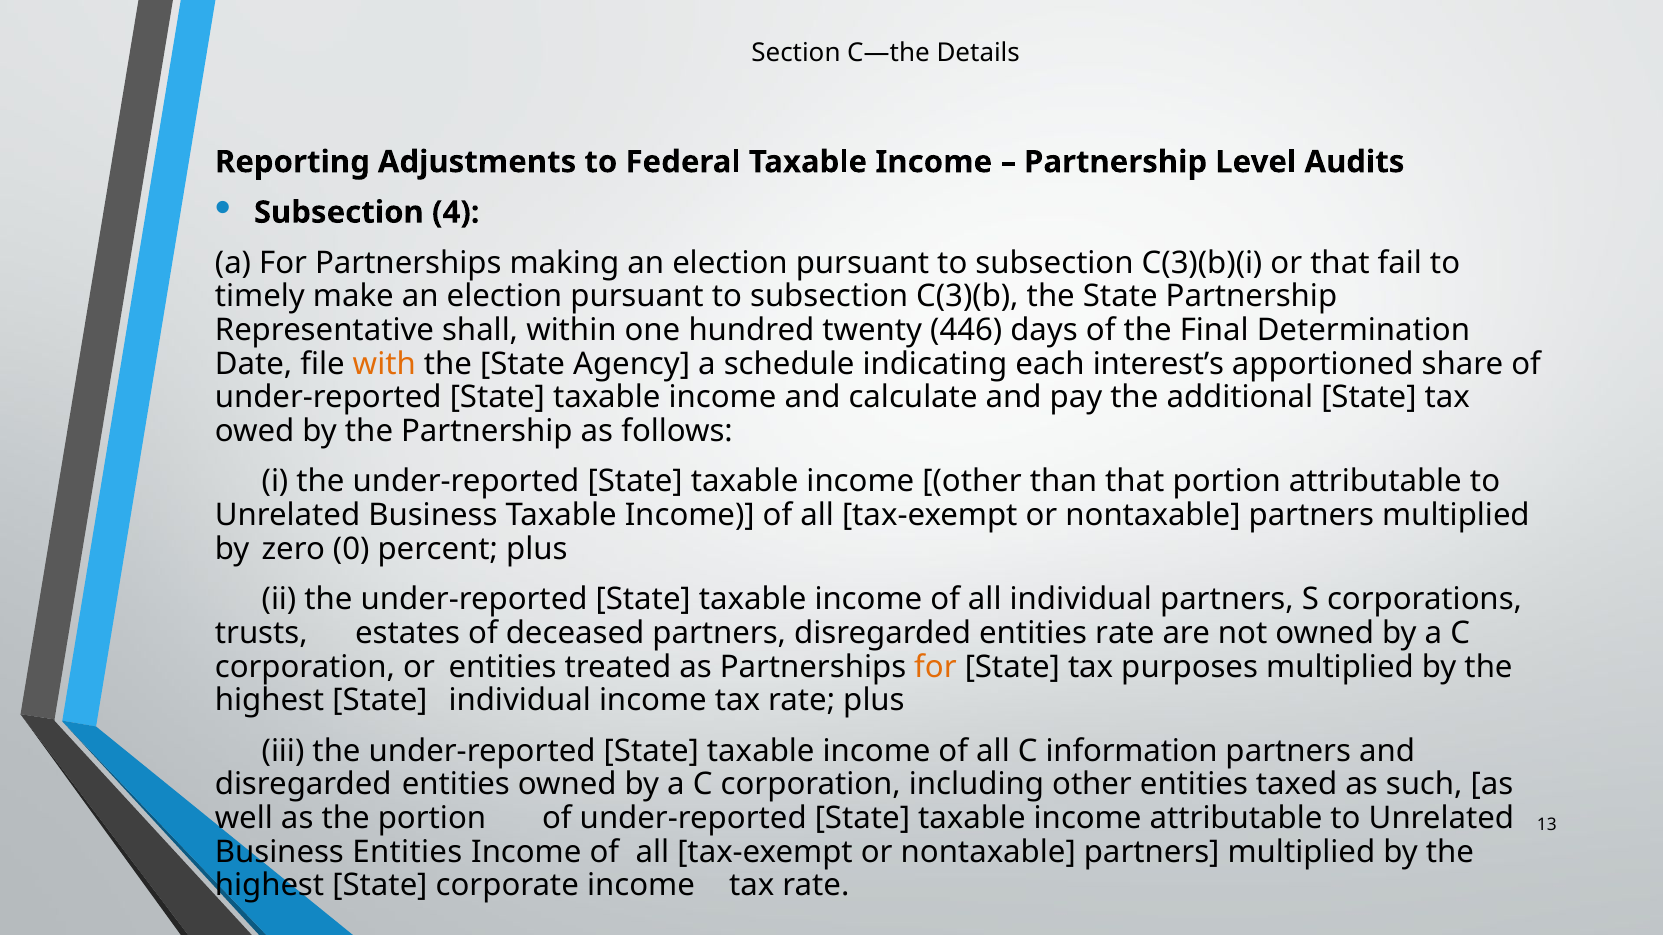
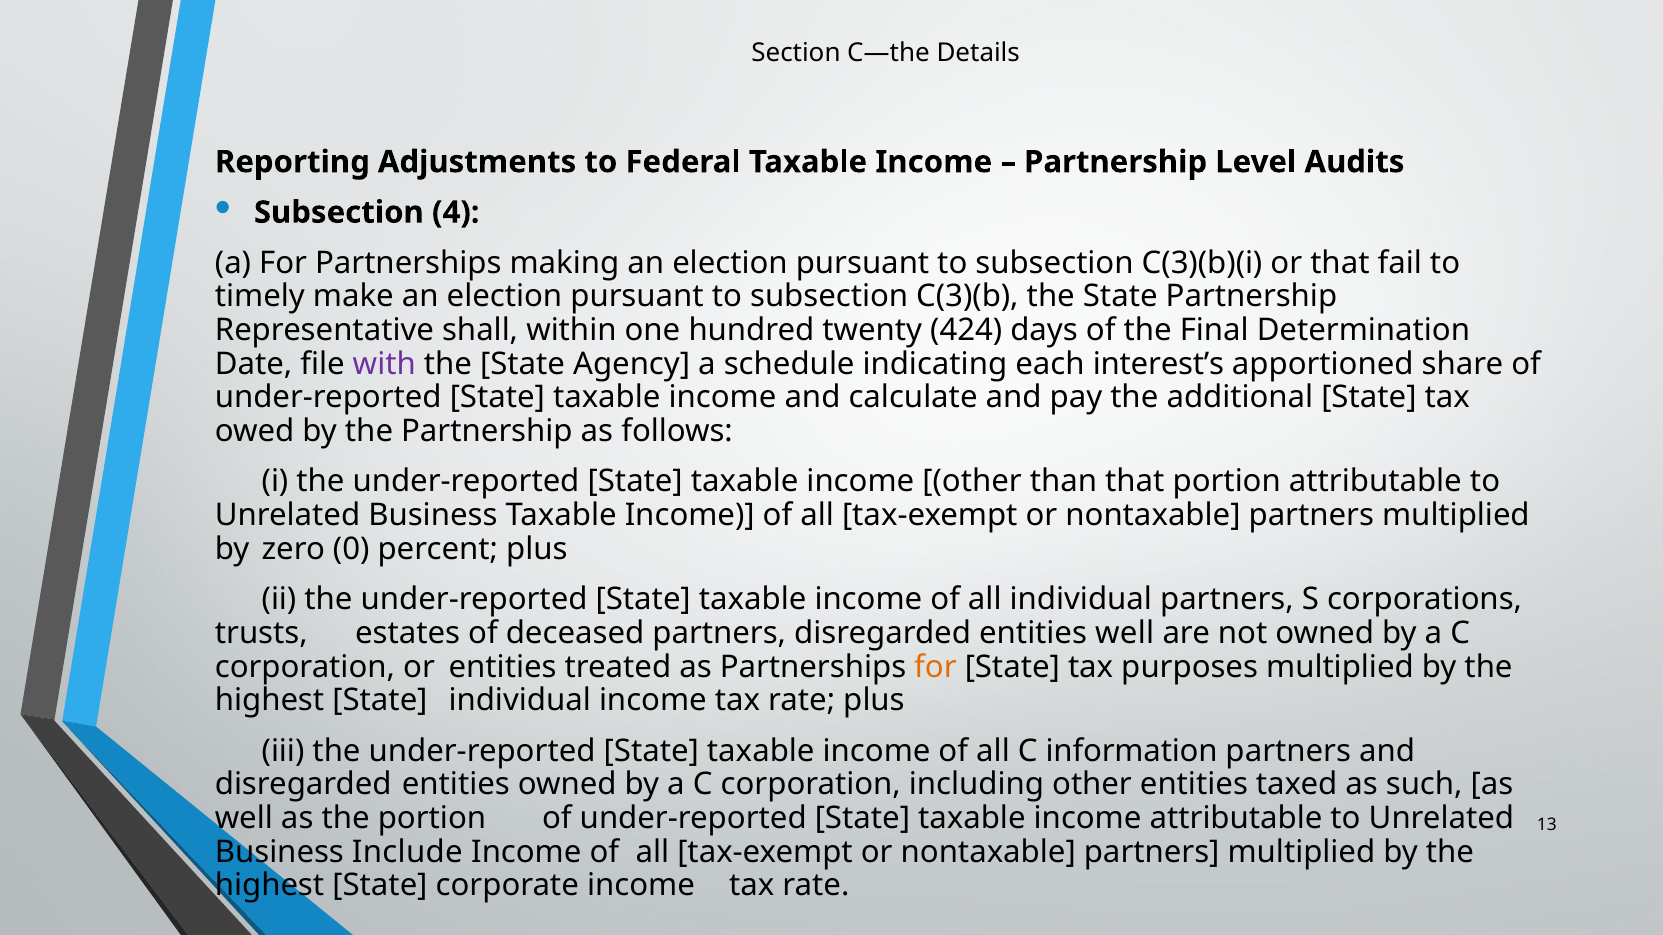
446: 446 -> 424 (966, 330)
with colour: orange -> purple (384, 364)
entities rate: rate -> well (1125, 633)
Business Entities: Entities -> Include (407, 852)
